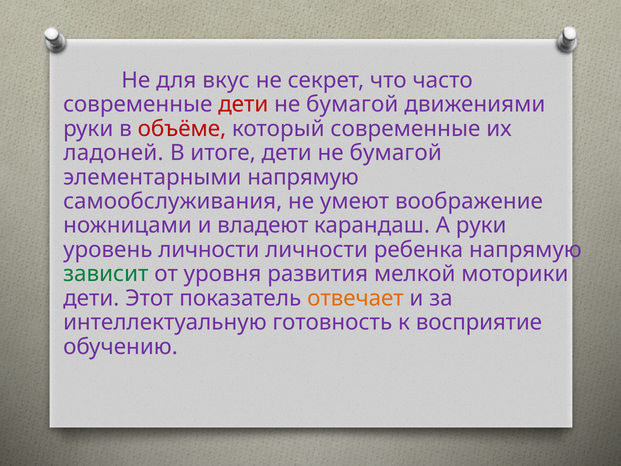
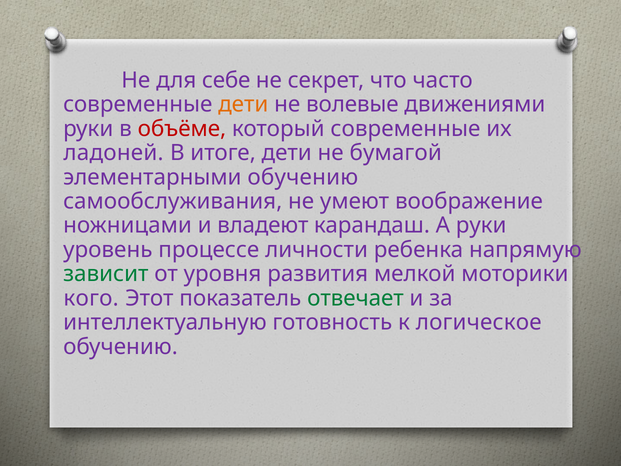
вкус: вкус -> себе (226, 80)
дети colour: red -> orange (243, 104)
бумагой: бумагой -> волевые (352, 104)
элементарными напрямую: напрямую -> обучению (303, 177)
уровень личности: личности -> процессе (209, 250)
дети: дети -> кого (91, 298)
отвечает colour: orange -> green (355, 298)
восприятие: восприятие -> логическое (479, 322)
